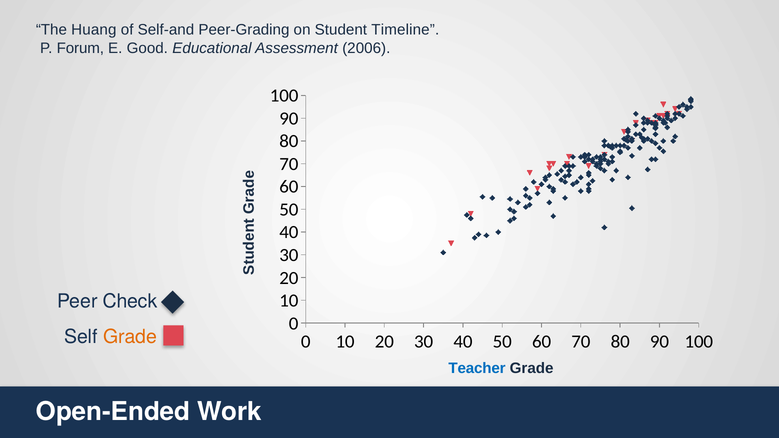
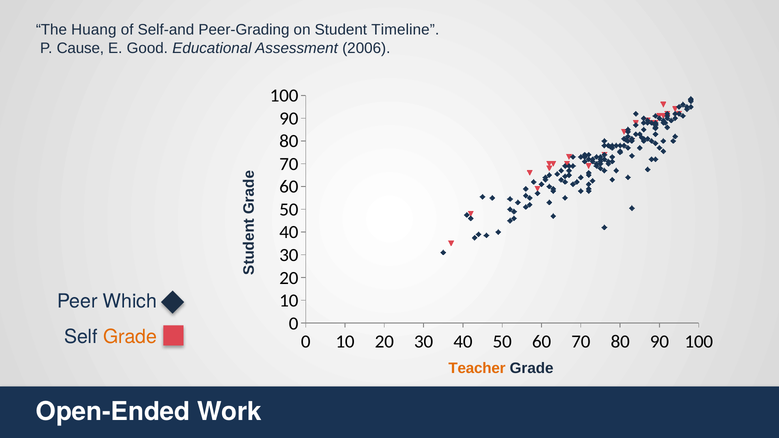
Forum: Forum -> Cause (80, 48)
Check: Check -> Which (130, 301)
Teacher colour: blue -> orange (477, 368)
